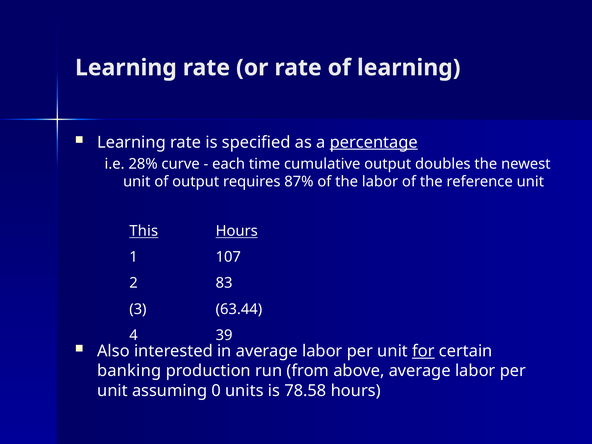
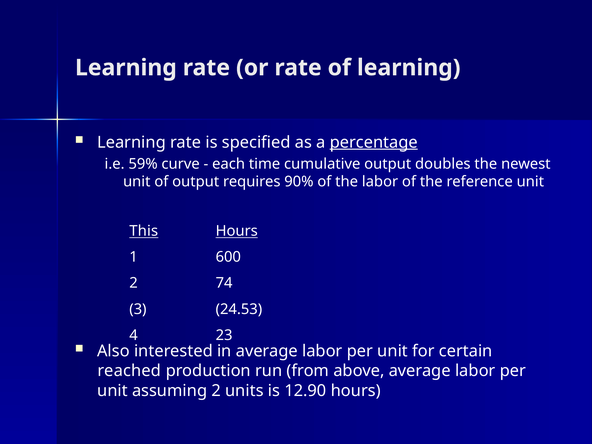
28%: 28% -> 59% (143, 164)
87%: 87% -> 90% (299, 182)
107: 107 -> 600 (228, 257)
83: 83 -> 74 (224, 283)
63.44: 63.44 -> 24.53 (239, 309)
39: 39 -> 23 (224, 335)
for underline: present -> none (423, 351)
banking: banking -> reached (129, 371)
assuming 0: 0 -> 2 (216, 391)
78.58: 78.58 -> 12.90 (305, 391)
